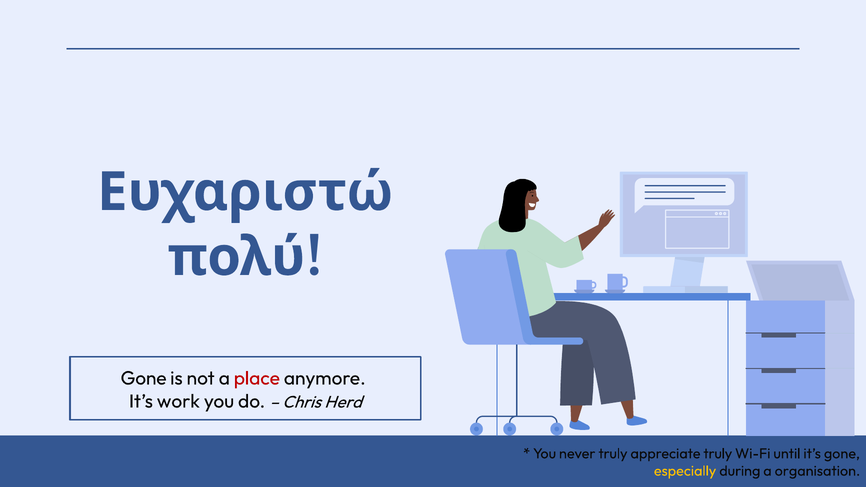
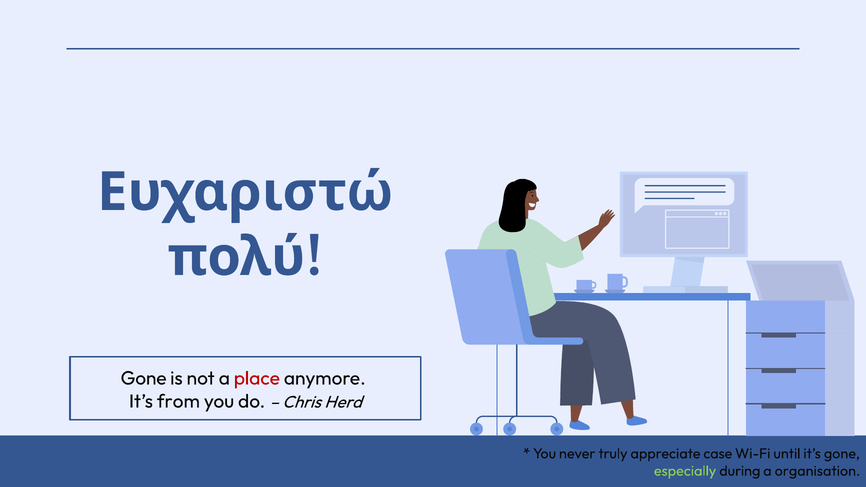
work: work -> from (178, 401)
appreciate truly: truly -> case (718, 454)
especially colour: yellow -> light green (685, 471)
